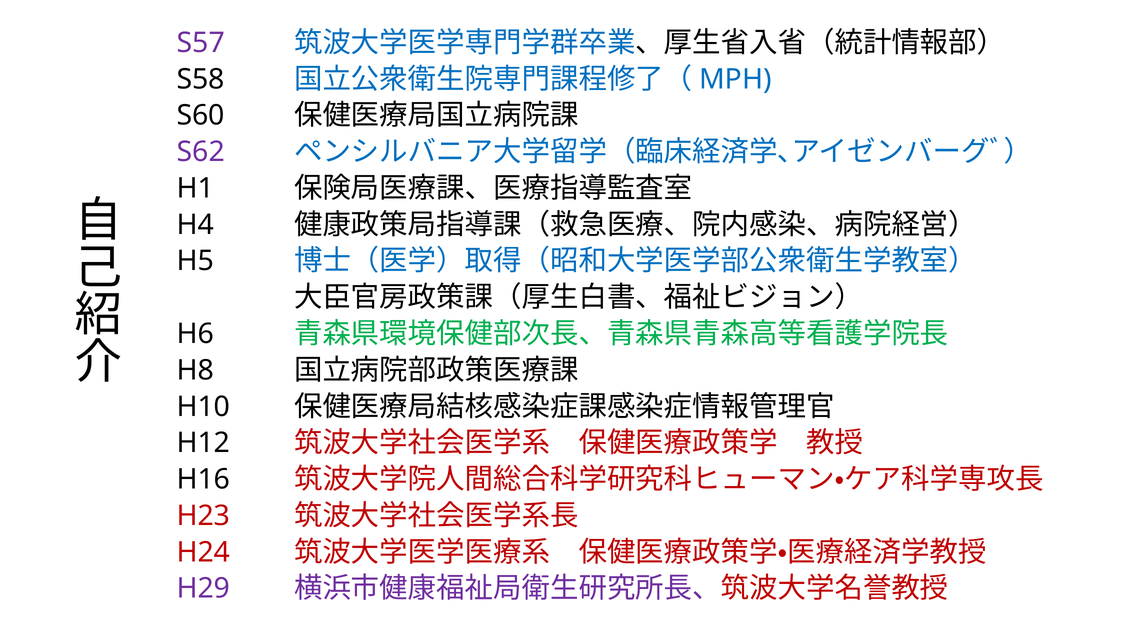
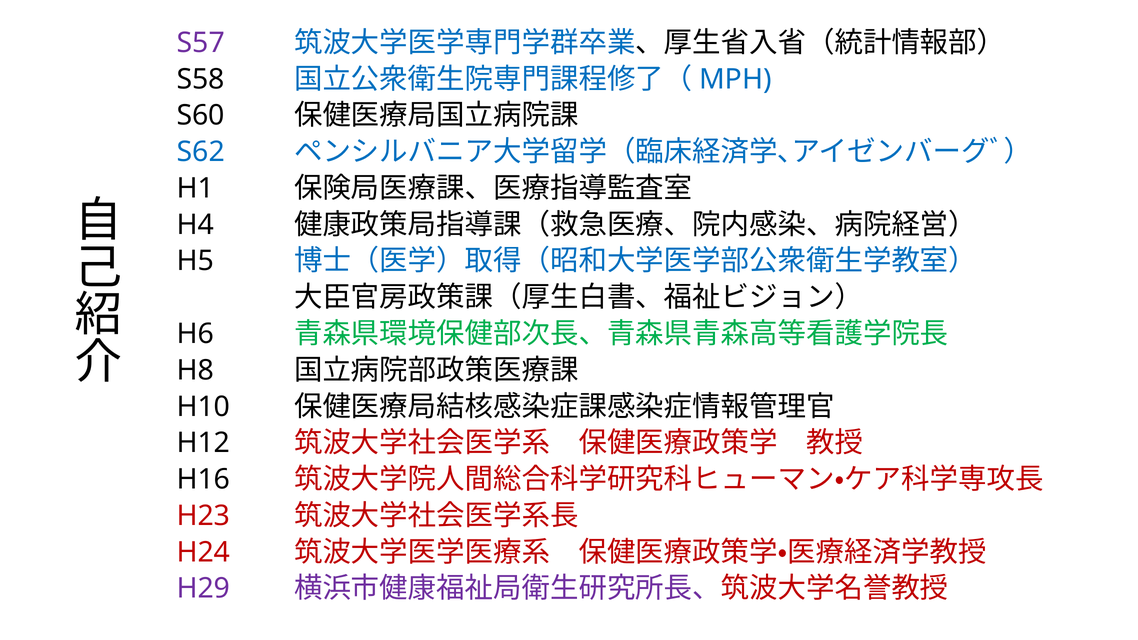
S62 colour: purple -> blue (201, 152)
